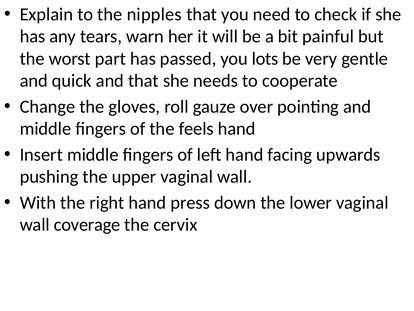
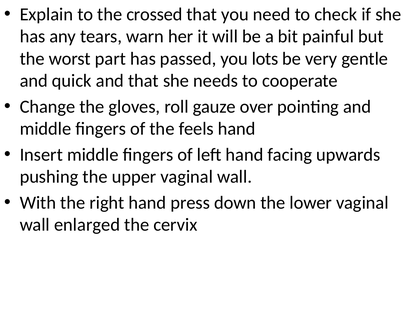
nipples: nipples -> crossed (154, 14)
coverage: coverage -> enlarged (87, 224)
